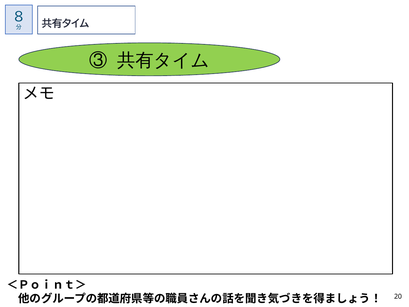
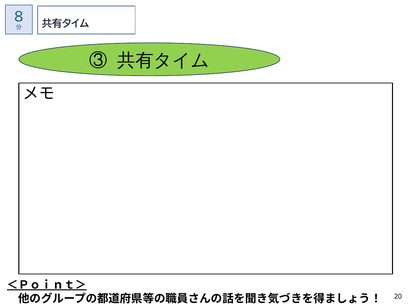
＜Ｐｏｉｎｔ＞ underline: none -> present (47, 285)
